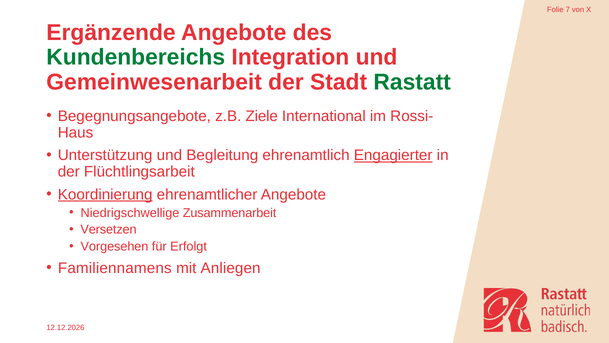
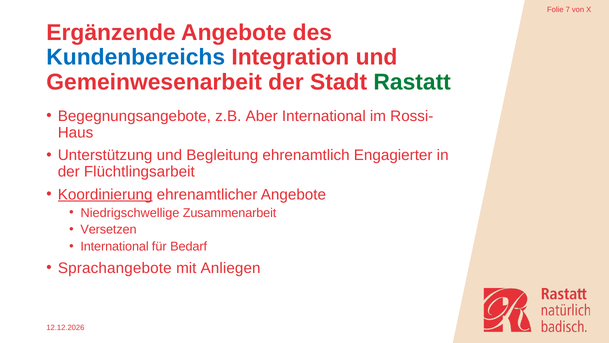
Kundenbereichs colour: green -> blue (136, 57)
Ziele: Ziele -> Aber (262, 116)
Engagierter underline: present -> none (393, 155)
Vorgesehen: Vorgesehen -> International (115, 246)
Erfolgt: Erfolgt -> Bedarf (189, 246)
Familiennamens: Familiennamens -> Sprachangebote (115, 268)
